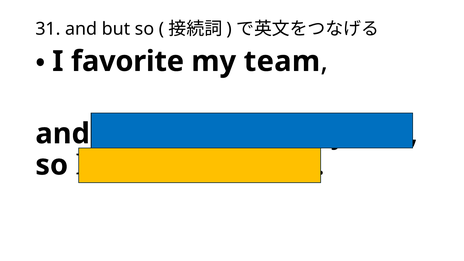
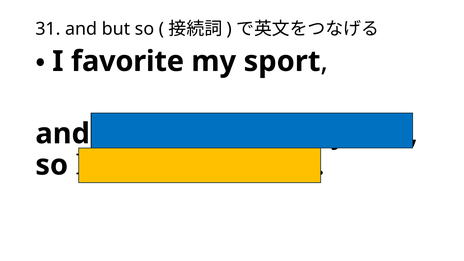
team: team -> sport (282, 61)
